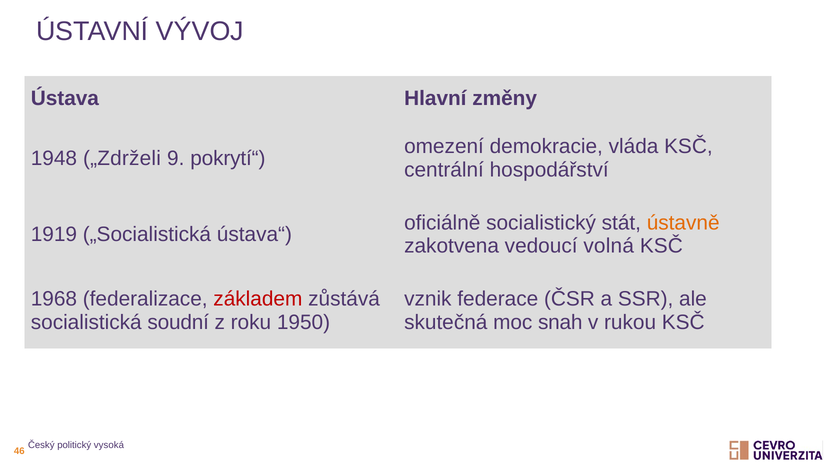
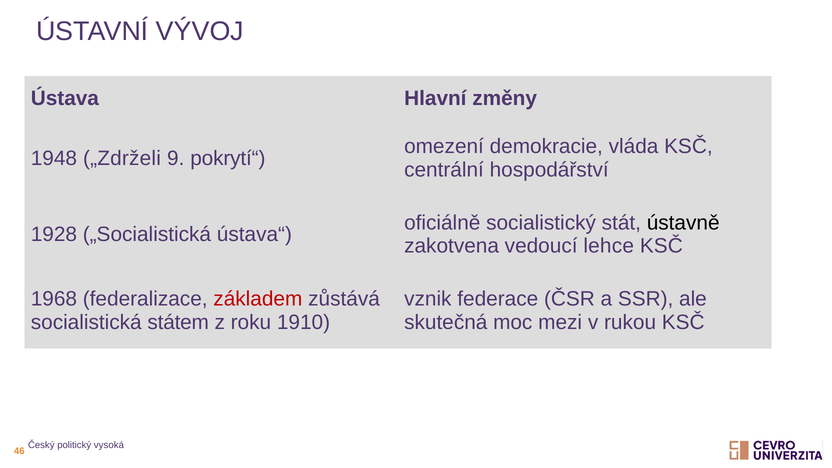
ústavně colour: orange -> black (683, 223)
1919: 1919 -> 1928 (54, 234)
volná: volná -> lehce (609, 246)
soudní: soudní -> státem (178, 322)
1950: 1950 -> 1910 (304, 322)
snah: snah -> mezi (560, 322)
